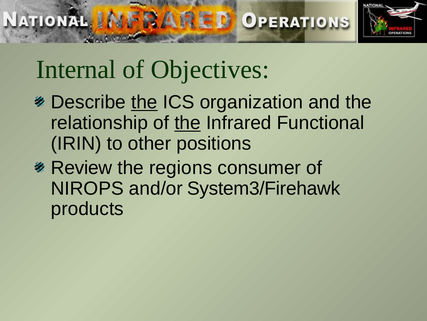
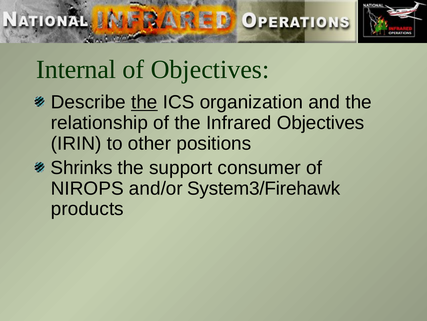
the underline: present -> none (188, 123)
Infrared Functional: Functional -> Objectives (321, 123)
Review: Review -> Shrinks (82, 167)
regions: regions -> support (181, 167)
